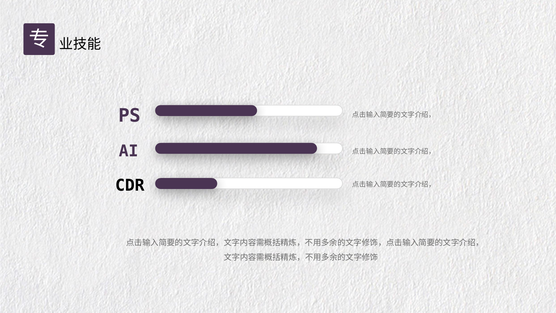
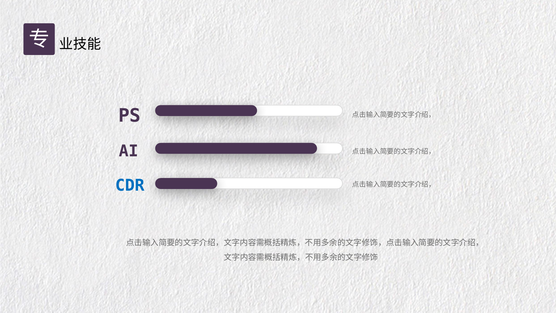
CDR colour: black -> blue (130, 185)
